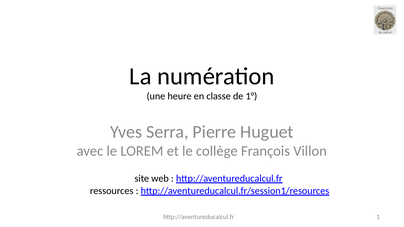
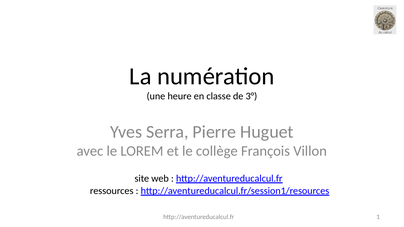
1°: 1° -> 3° (251, 96)
